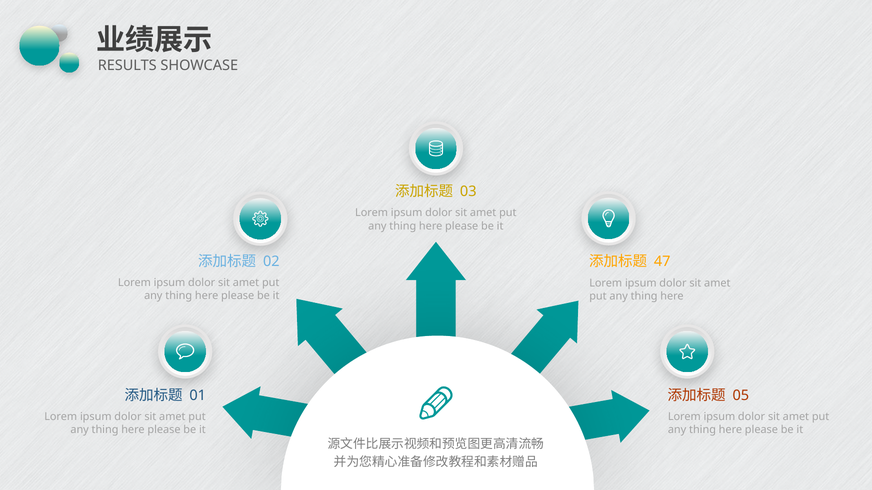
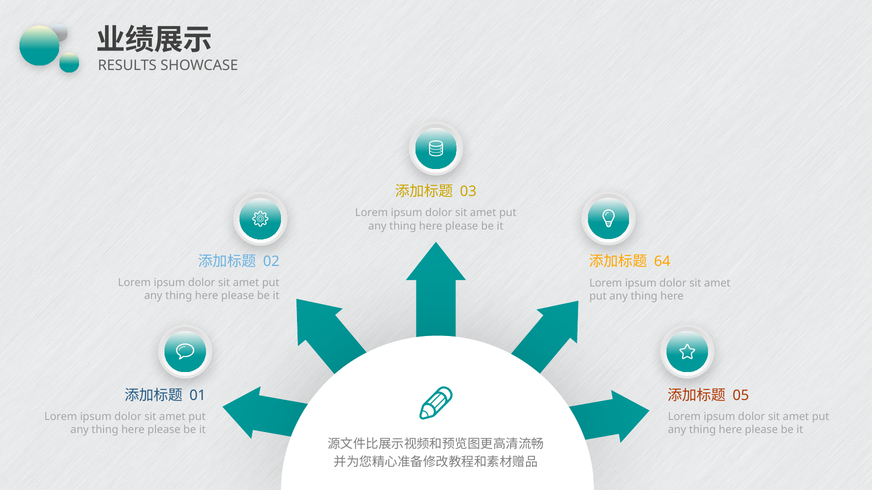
47: 47 -> 64 (662, 262)
